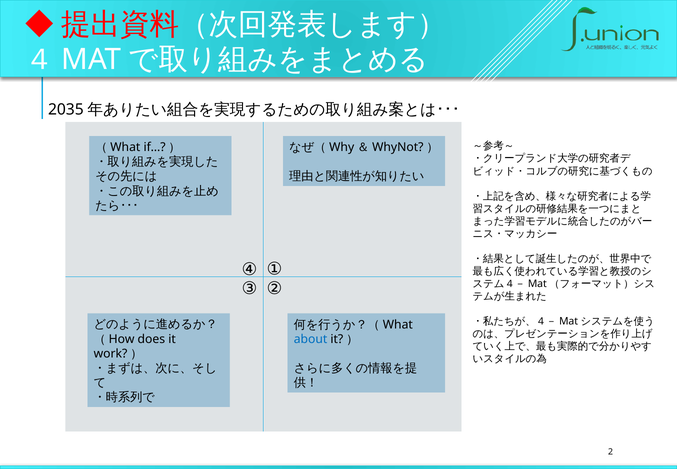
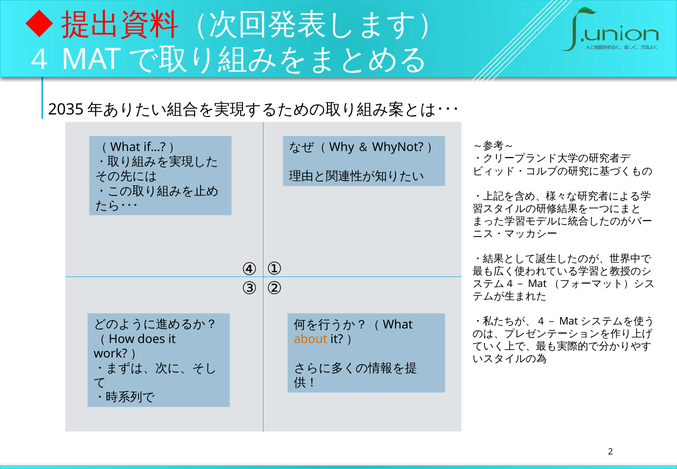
about colour: blue -> orange (311, 339)
